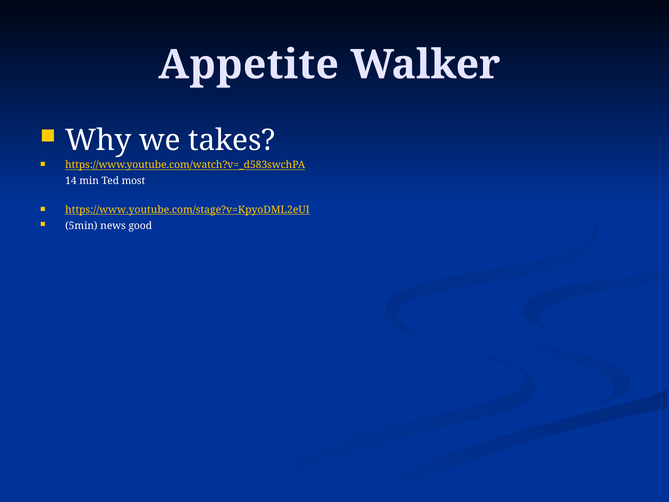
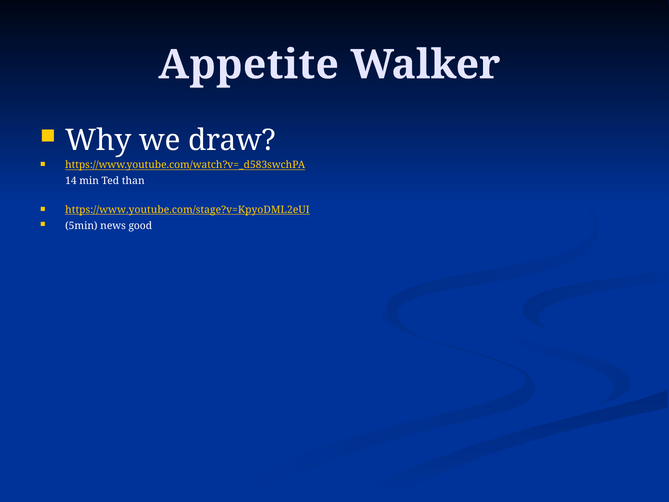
takes: takes -> draw (232, 140)
most: most -> than (133, 181)
